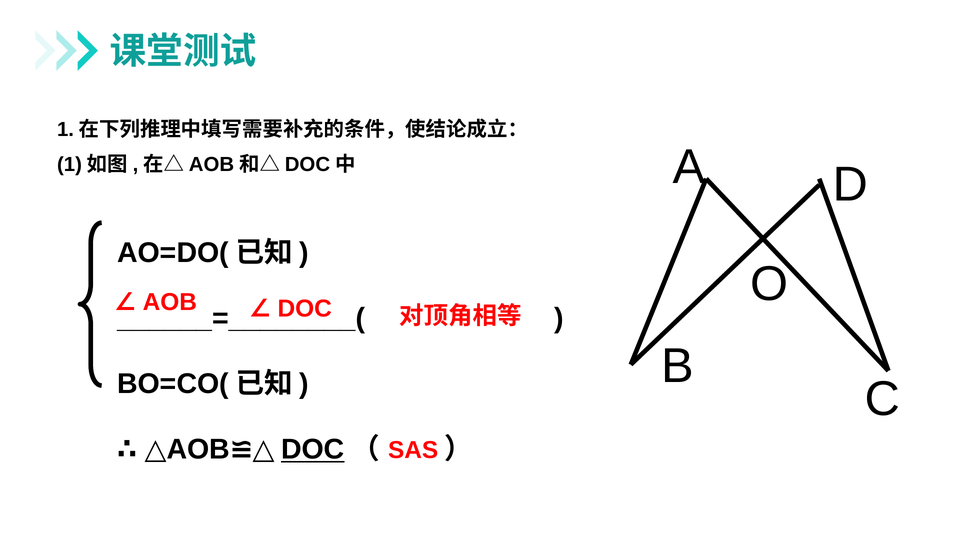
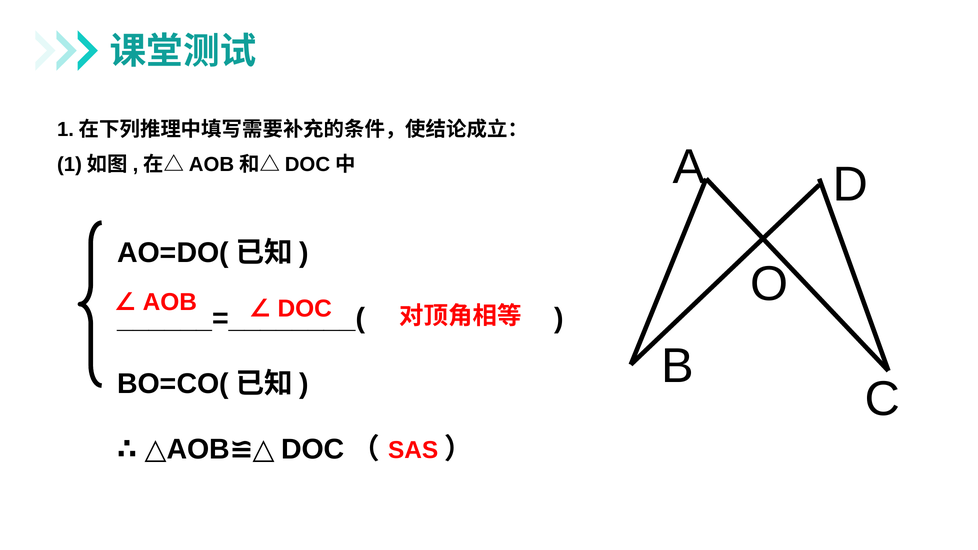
DOC underline: present -> none (313, 450)
